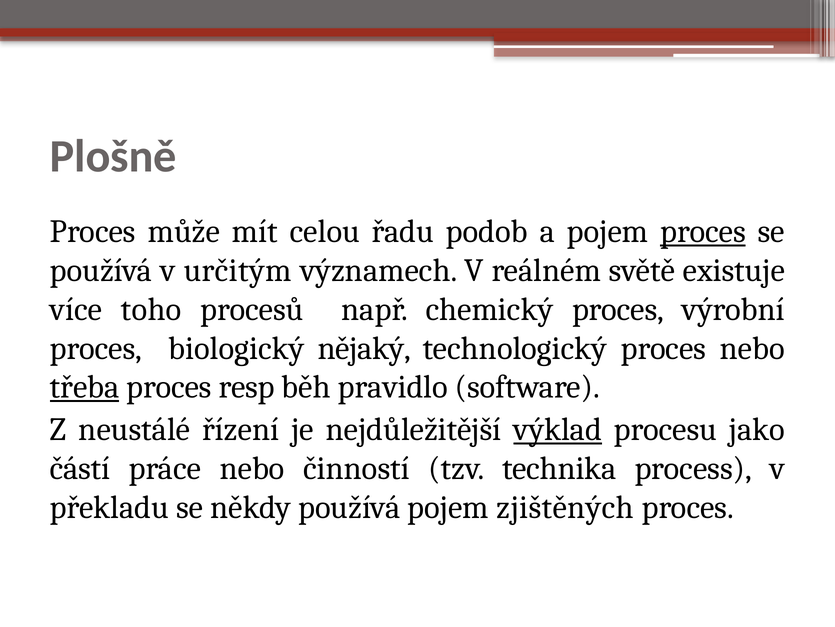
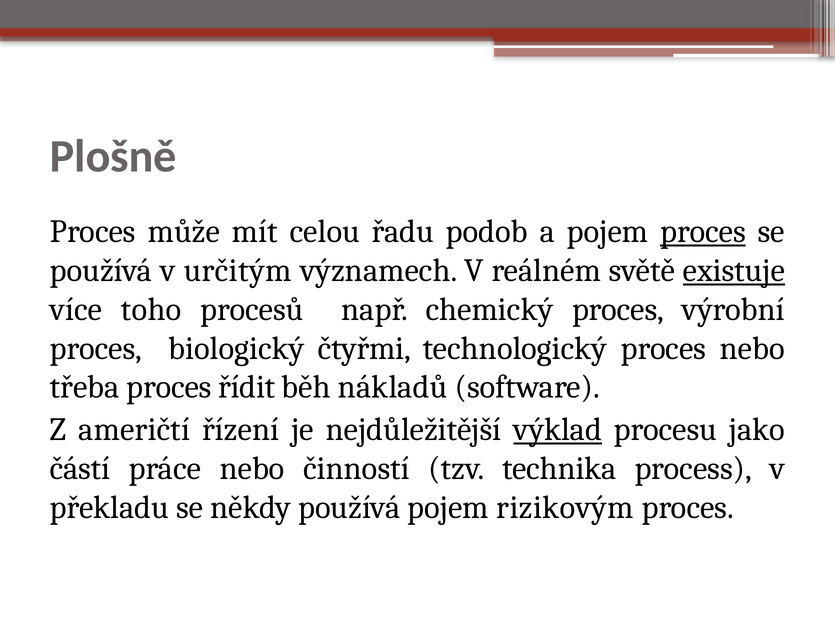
existuje underline: none -> present (734, 270)
nějaký: nějaký -> čtyřmi (364, 348)
třeba underline: present -> none (85, 387)
resp: resp -> řídit (247, 387)
pravidlo: pravidlo -> nákladů (393, 387)
neustálé: neustálé -> američtí (134, 429)
zjištěných: zjištěných -> rizikovým (565, 507)
